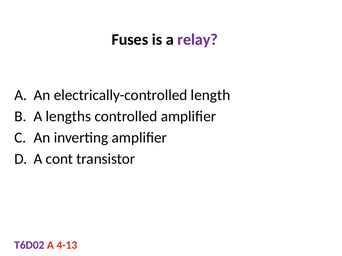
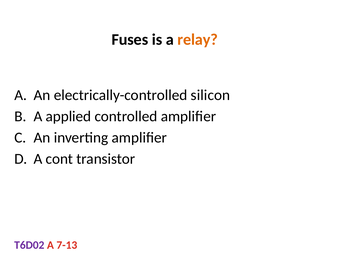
relay colour: purple -> orange (198, 40)
length: length -> silicon (210, 95)
lengths: lengths -> applied (68, 116)
4-13: 4-13 -> 7-13 (67, 246)
